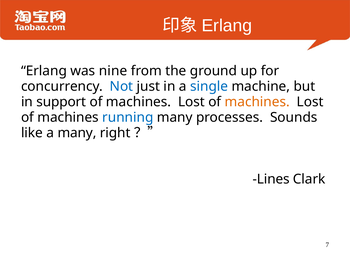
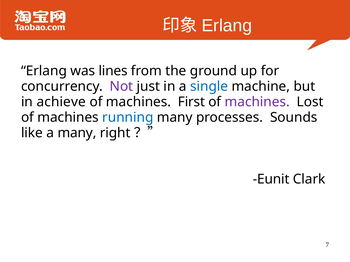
nine: nine -> lines (113, 71)
Not colour: blue -> purple (121, 86)
support: support -> achieve (61, 102)
Lost: Lost -> First (191, 102)
machines colour: orange -> purple (257, 102)
Lines: Lines -> Eunit (271, 180)
